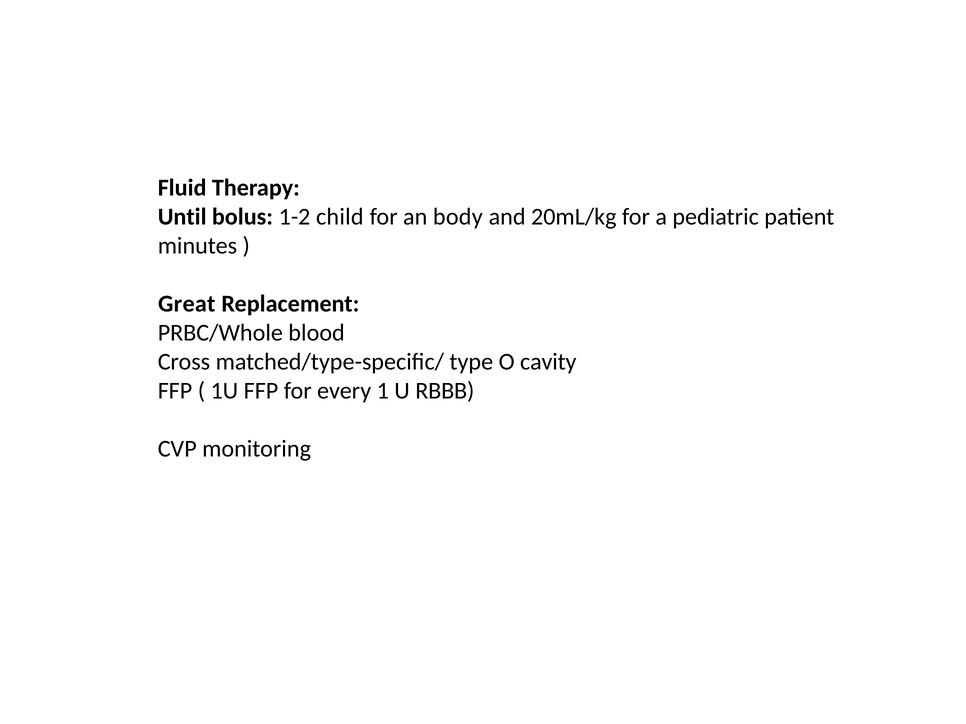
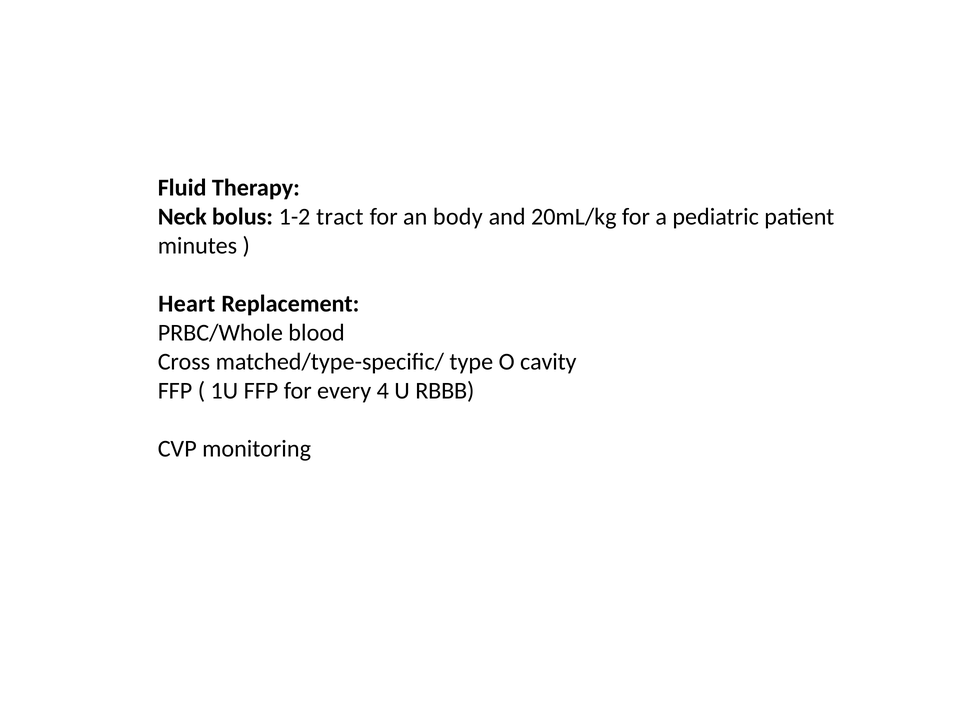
Until: Until -> Neck (182, 217)
child: child -> tract (340, 217)
Great: Great -> Heart (187, 304)
1: 1 -> 4 (383, 391)
